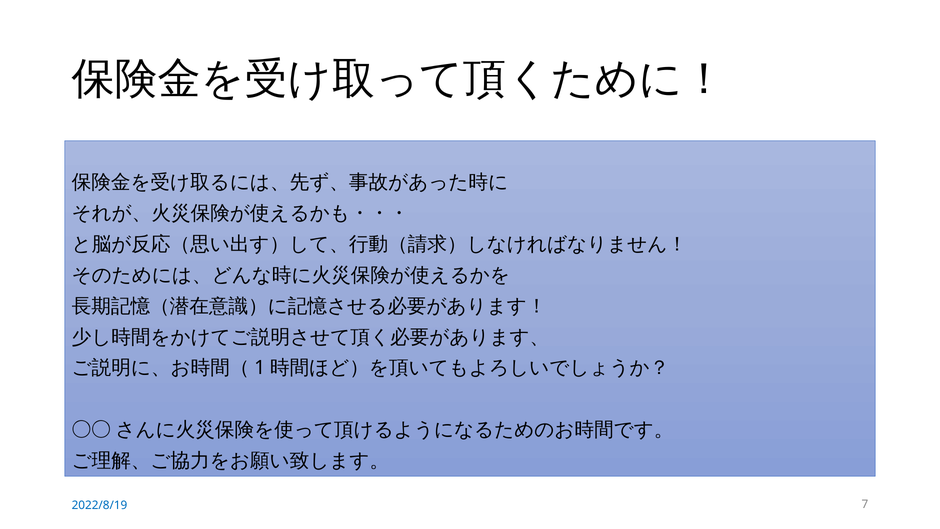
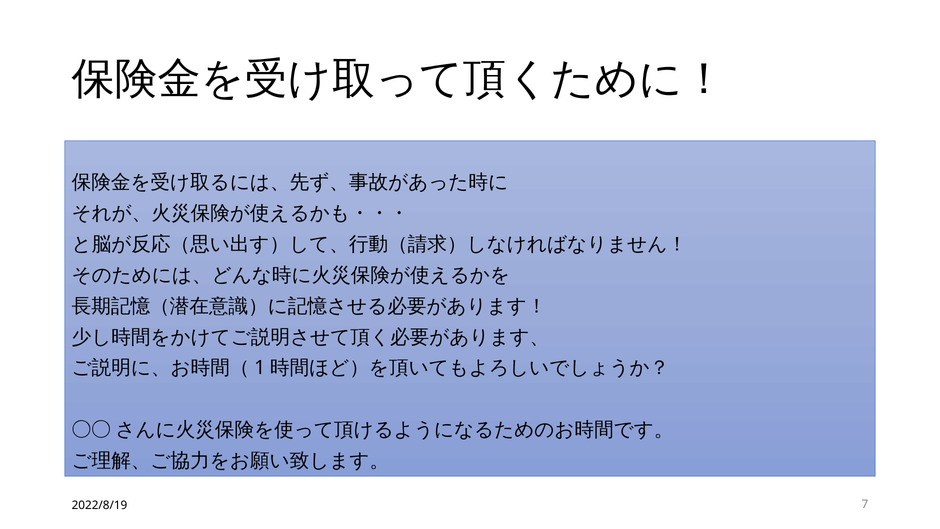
2022/8/19 colour: blue -> black (99, 505)
